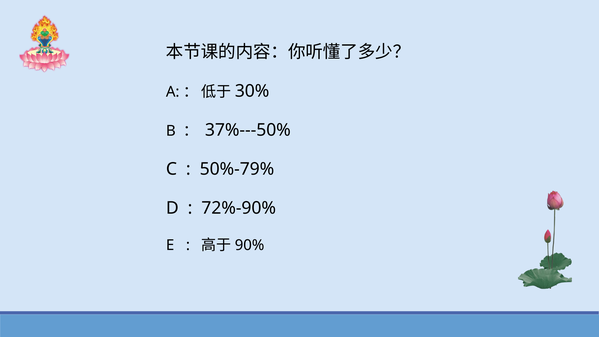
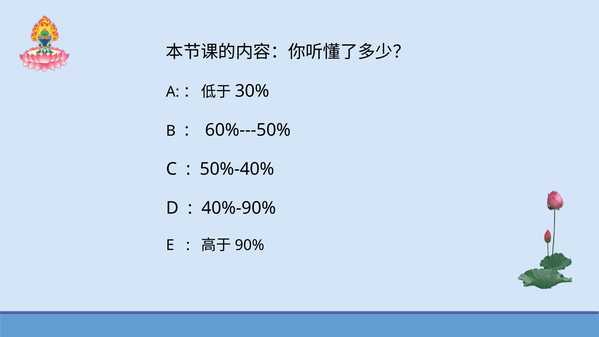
37%---50%: 37%---50% -> 60%---50% (248, 130)
50%-79%: 50%-79% -> 50%-40% (237, 169)
72%-90%: 72%-90% -> 40%-90% (239, 208)
